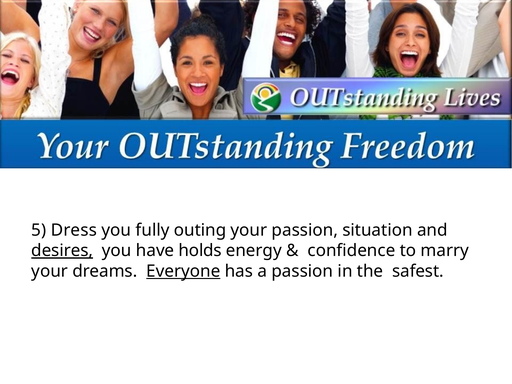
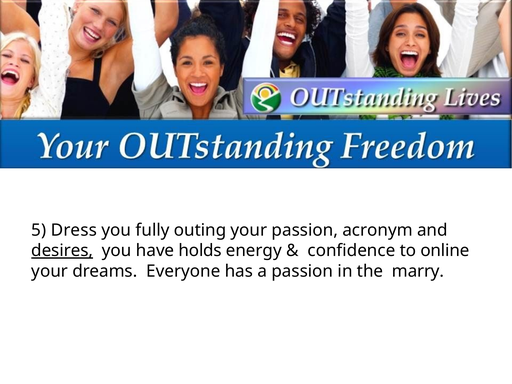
situation: situation -> acronym (378, 230)
marry: marry -> online (445, 251)
Everyone underline: present -> none (183, 271)
safest: safest -> marry (418, 271)
